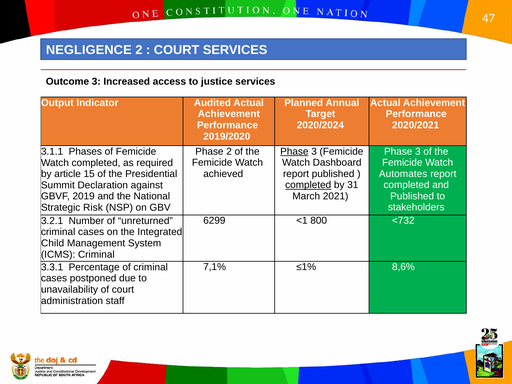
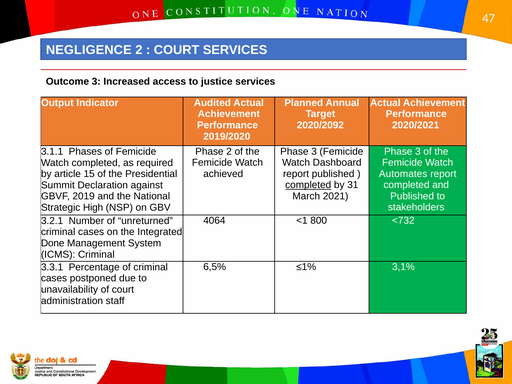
2020/2024: 2020/2024 -> 2020/2092 (320, 125)
Phase underline: present -> none (294, 151)
Risk: Risk -> High (93, 208)
6299: 6299 -> 4064 (214, 221)
Child: Child -> Done (53, 243)
7,1%: 7,1% -> 6,5% (215, 267)
8,6%: 8,6% -> 3,1% (403, 267)
